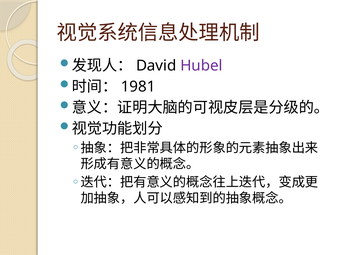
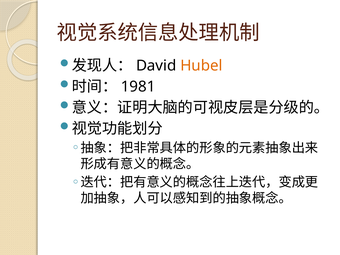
Hubel colour: purple -> orange (201, 66)
